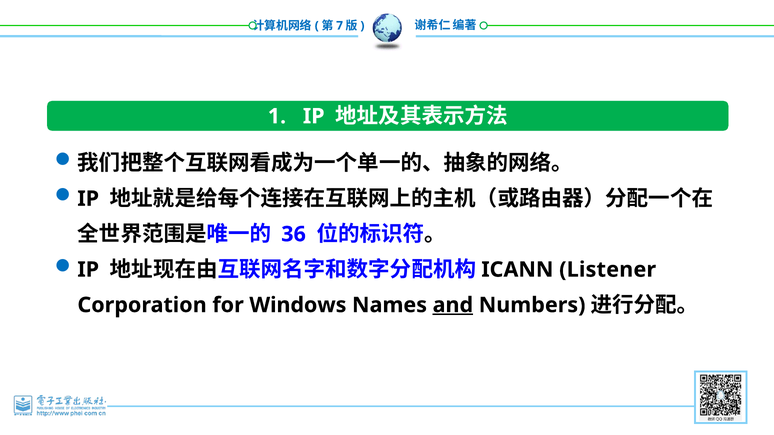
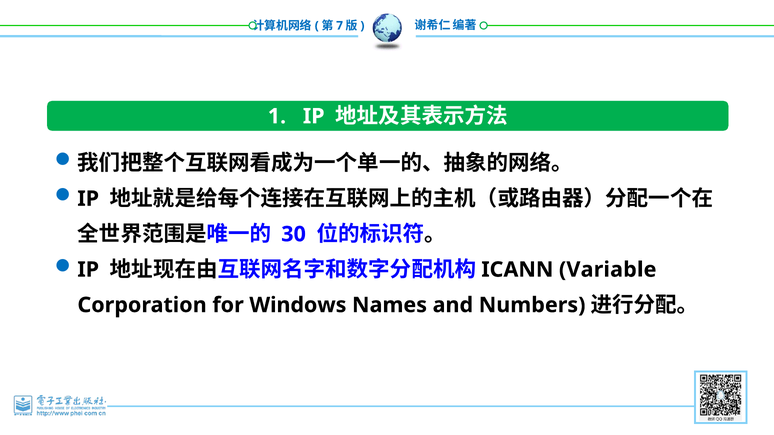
36: 36 -> 30 (294, 234)
Listener: Listener -> Variable (608, 270)
and underline: present -> none (453, 305)
